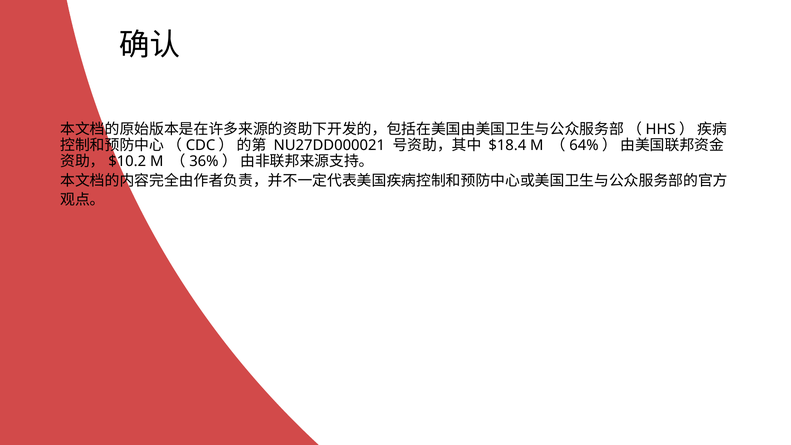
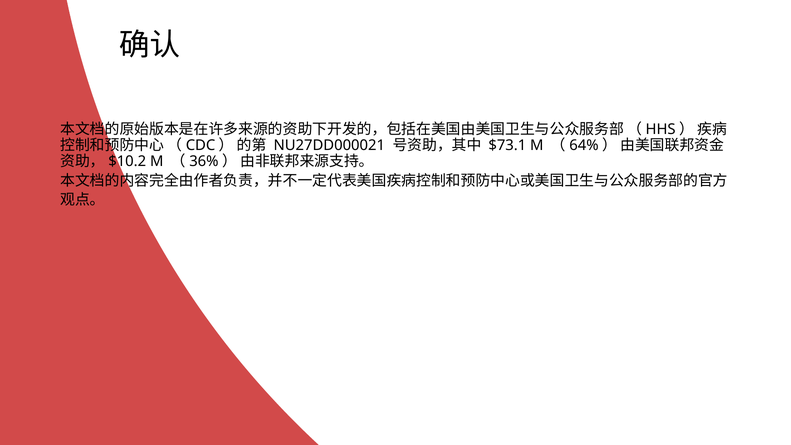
$18.4: $18.4 -> $73.1 (507, 145)
